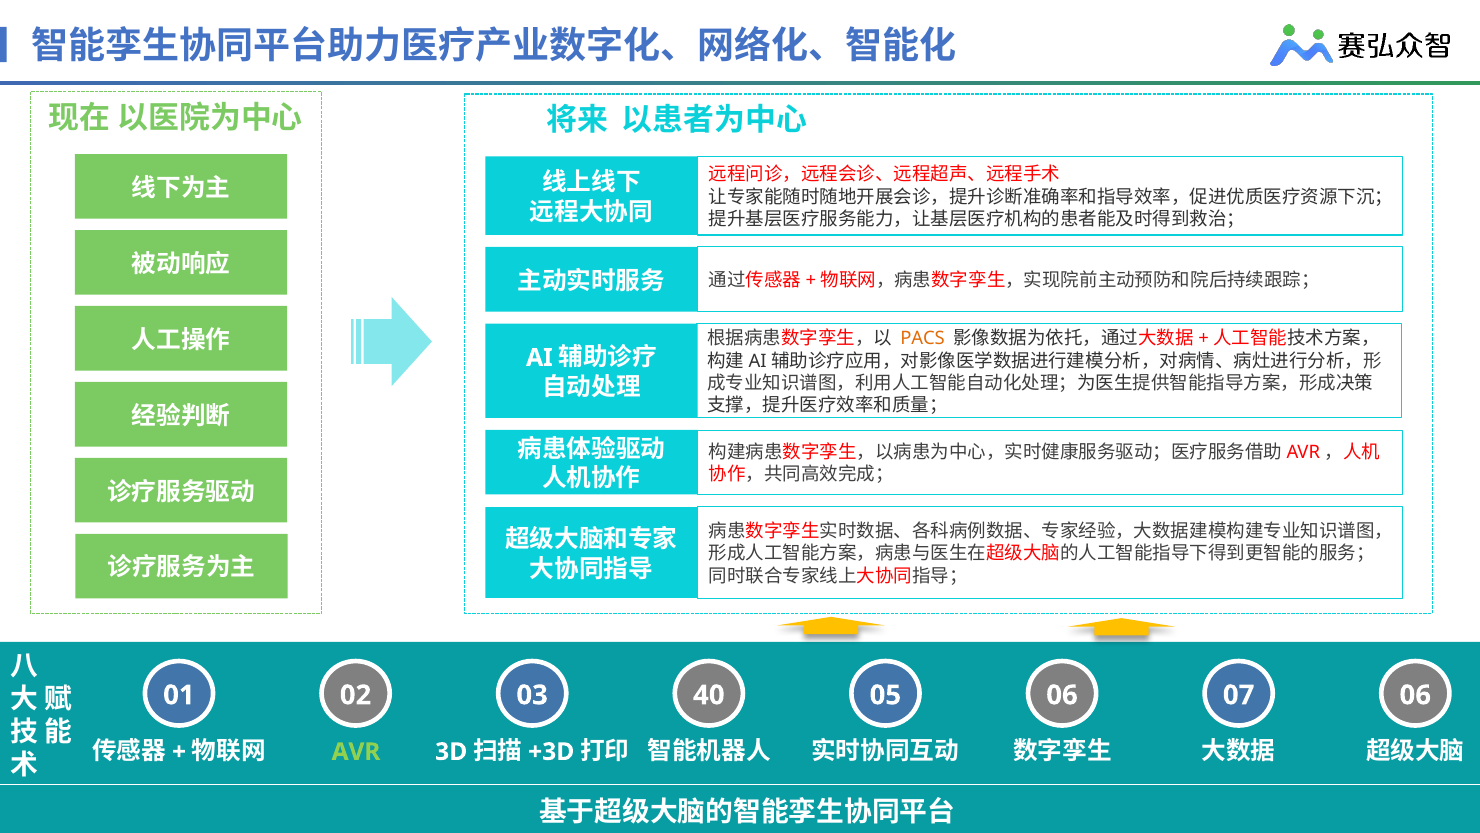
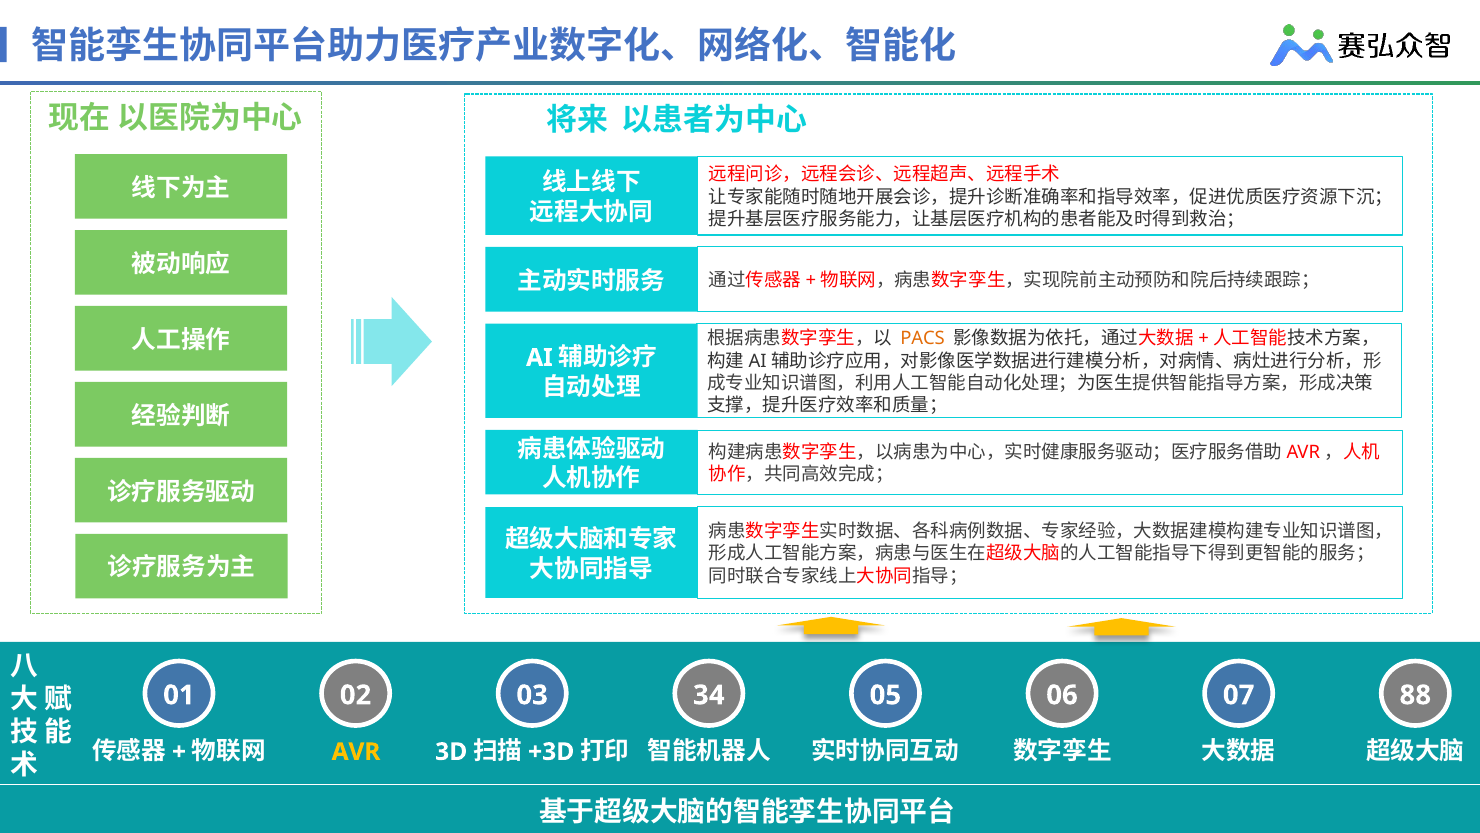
40: 40 -> 34 (709, 695)
01 06: 06 -> 88 (1415, 695)
AVR colour: light green -> yellow (356, 751)
